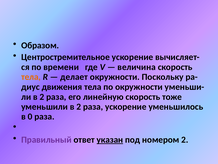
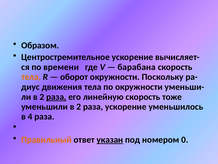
величина: величина -> барабана (137, 67)
делает: делает -> оборот (74, 77)
раза underline: none -> present (56, 97)
0: 0 -> 4 (30, 116)
Правильный colour: purple -> orange (46, 139)
номером 2: 2 -> 0 (185, 139)
